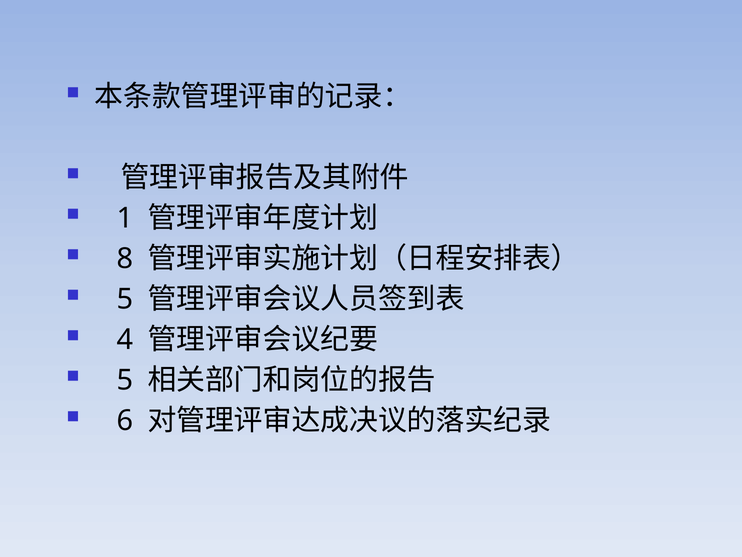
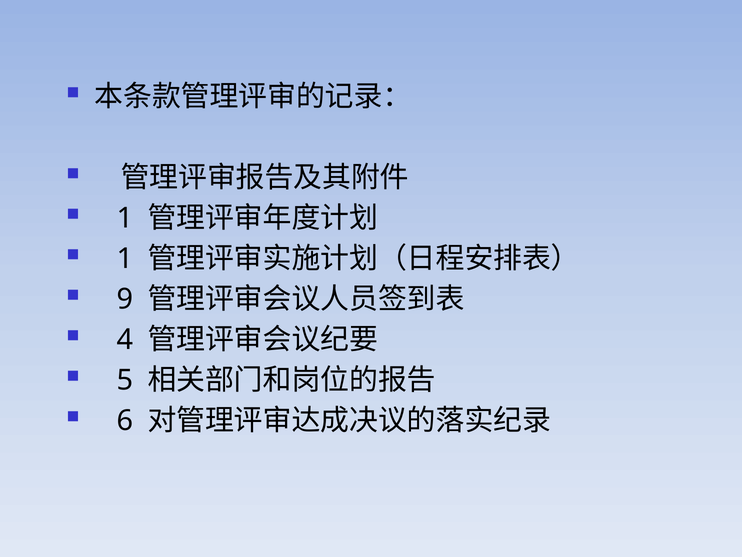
8: 8 -> 1 (125, 258)
5: 5 -> 9 (125, 299)
